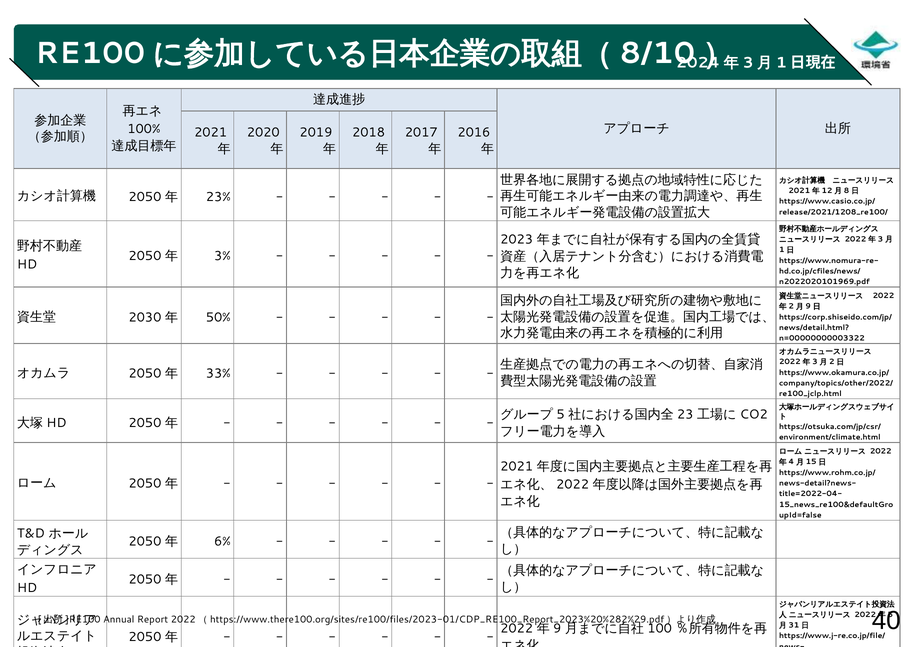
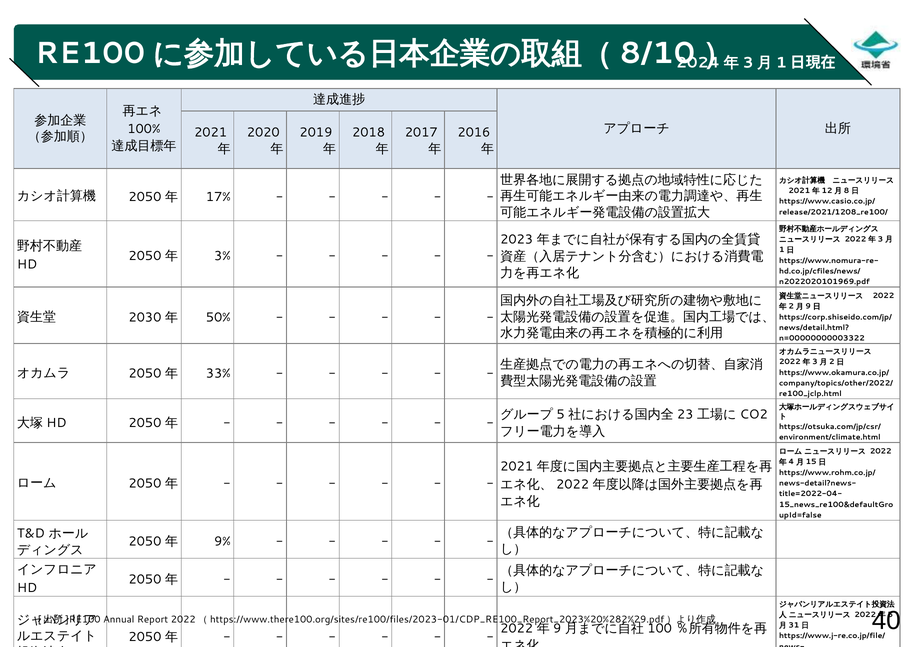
23%: 23% -> 17% (218, 197)
6%: 6% -> 9% (222, 541)
